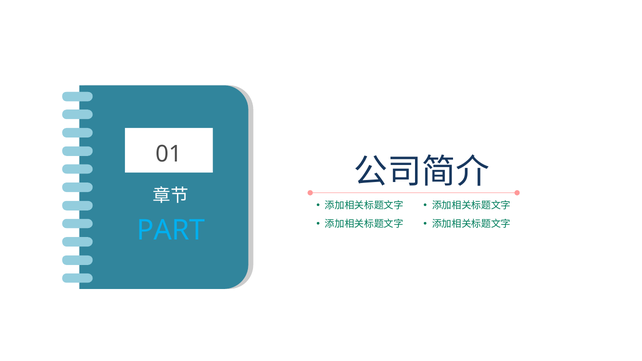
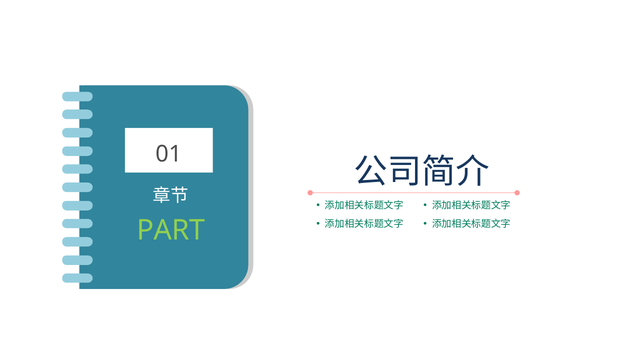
PART colour: light blue -> light green (171, 230)
